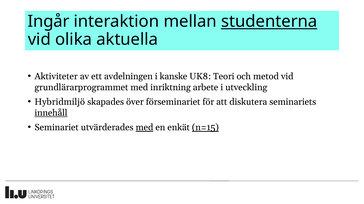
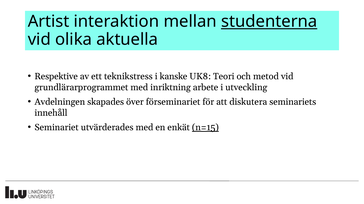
Ingår: Ingår -> Artist (49, 22)
Aktiviteter: Aktiviteter -> Respektive (56, 77)
avdelningen: avdelningen -> teknikstress (128, 77)
Hybridmiljö: Hybridmiljö -> Avdelningen (60, 102)
innehåll underline: present -> none (51, 113)
med underline: present -> none (144, 128)
